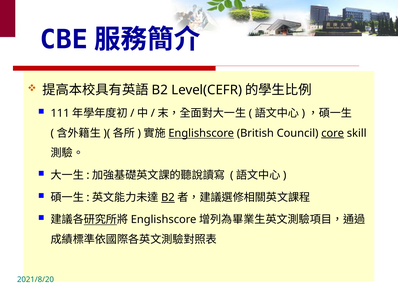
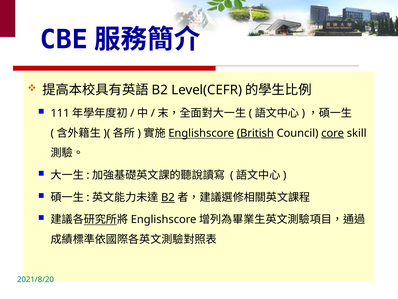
British underline: none -> present (255, 133)
